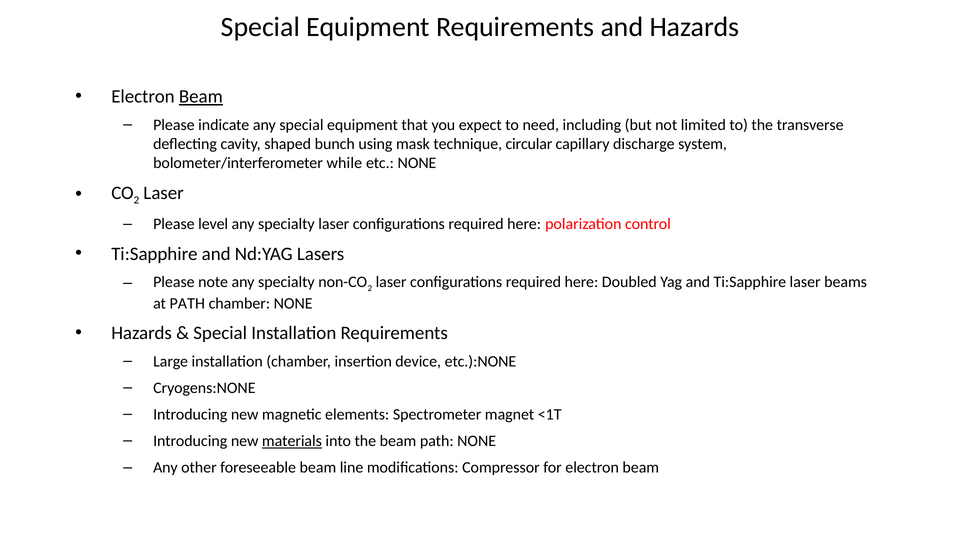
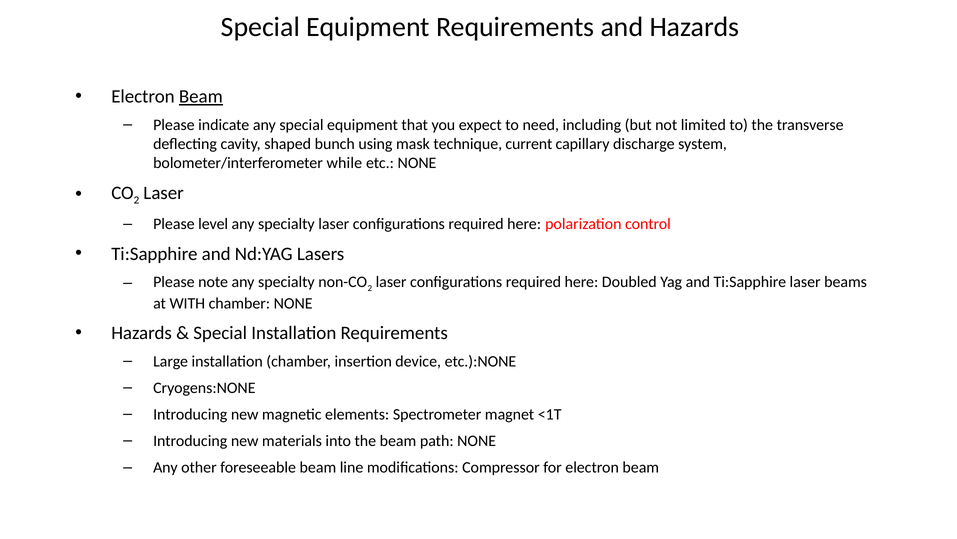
circular: circular -> current (529, 144)
at PATH: PATH -> WITH (187, 303)
materials underline: present -> none (292, 441)
